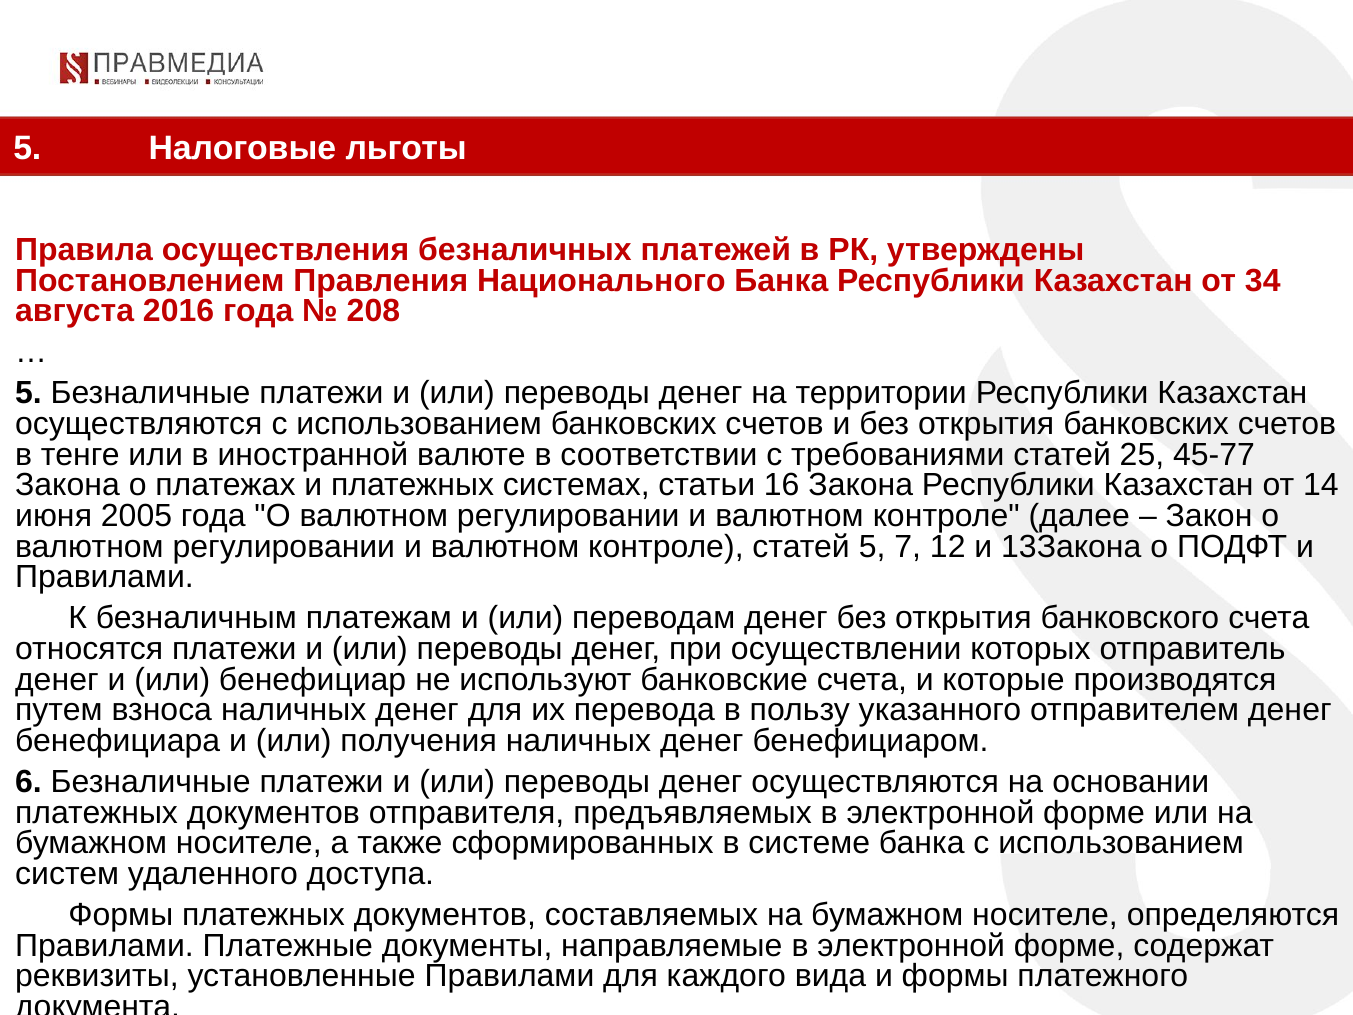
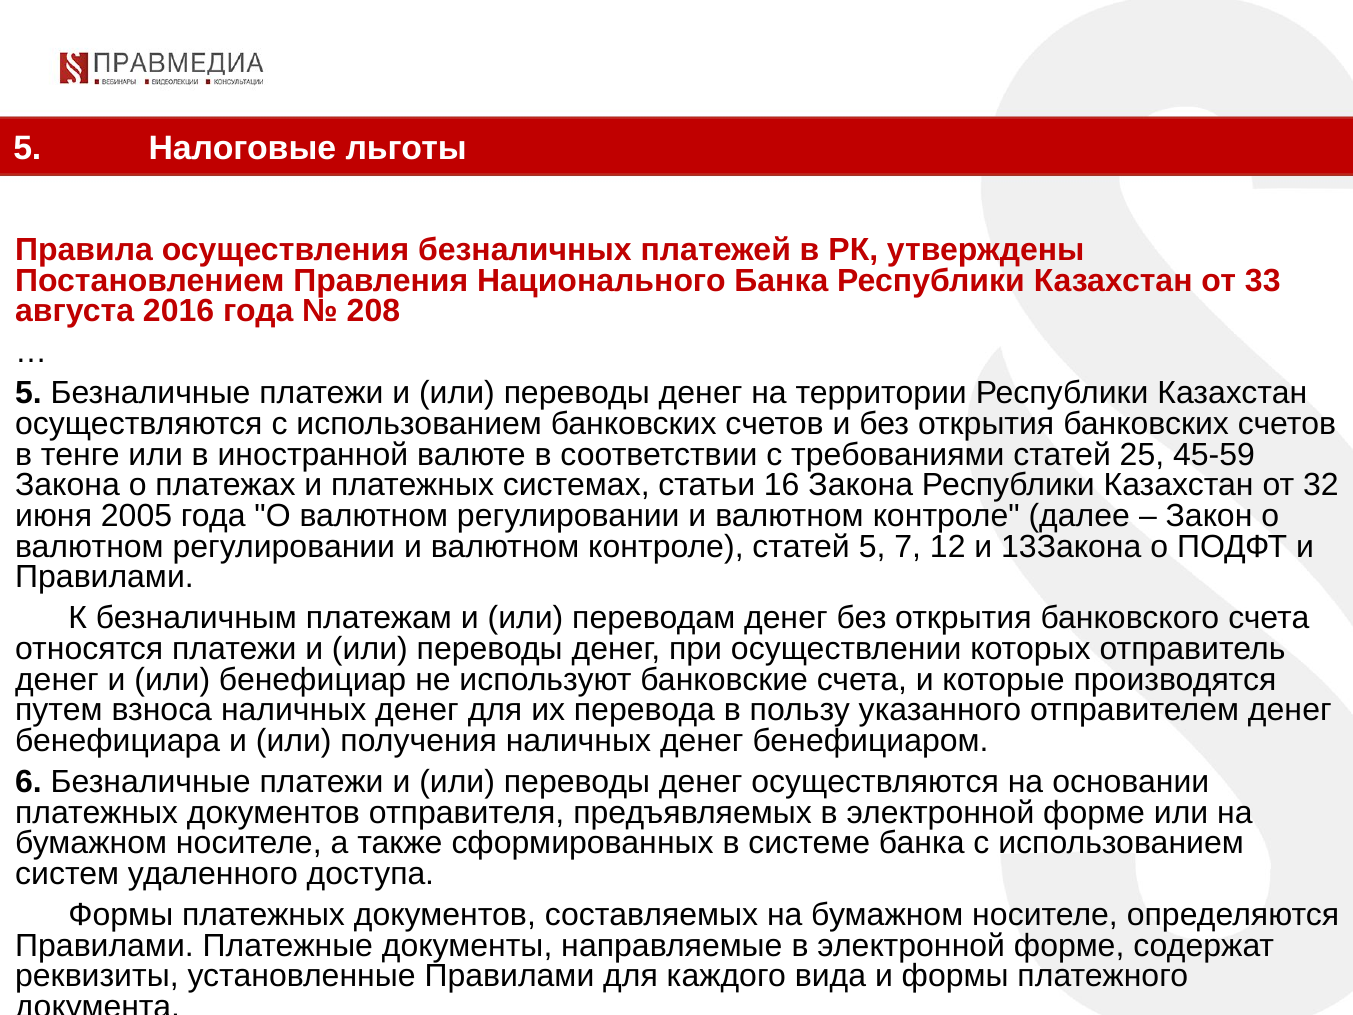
34: 34 -> 33 (1263, 281)
45-77: 45-77 -> 45-59 (1214, 454)
14: 14 -> 32 (1321, 485)
